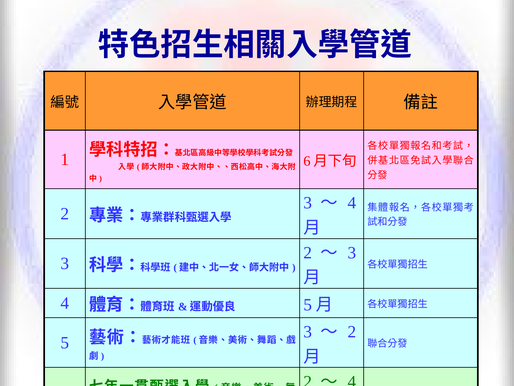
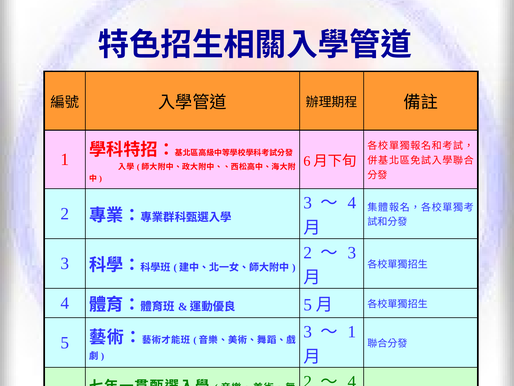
2: 2 -> 1 (352, 331)
